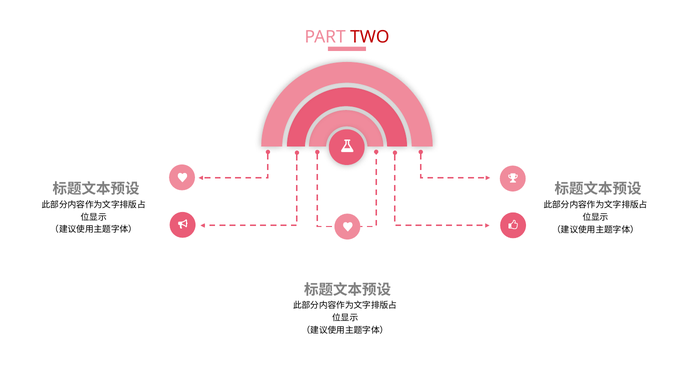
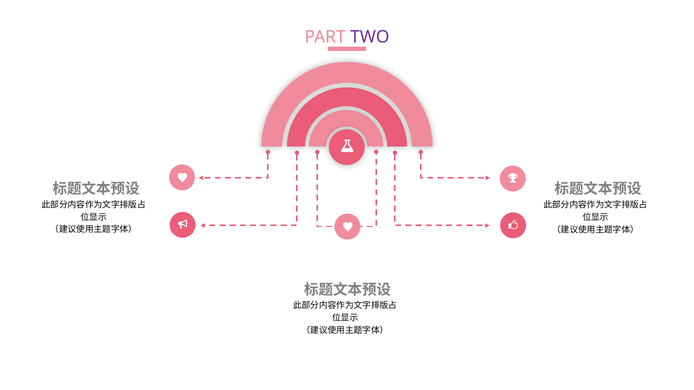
TWO colour: red -> purple (370, 37)
